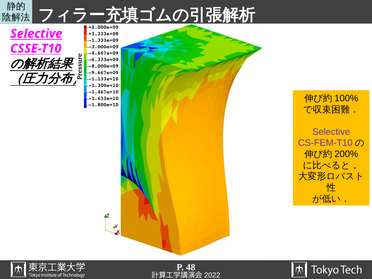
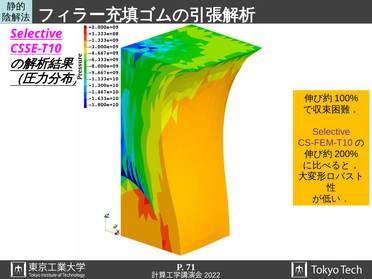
48: 48 -> 71 (191, 267)
